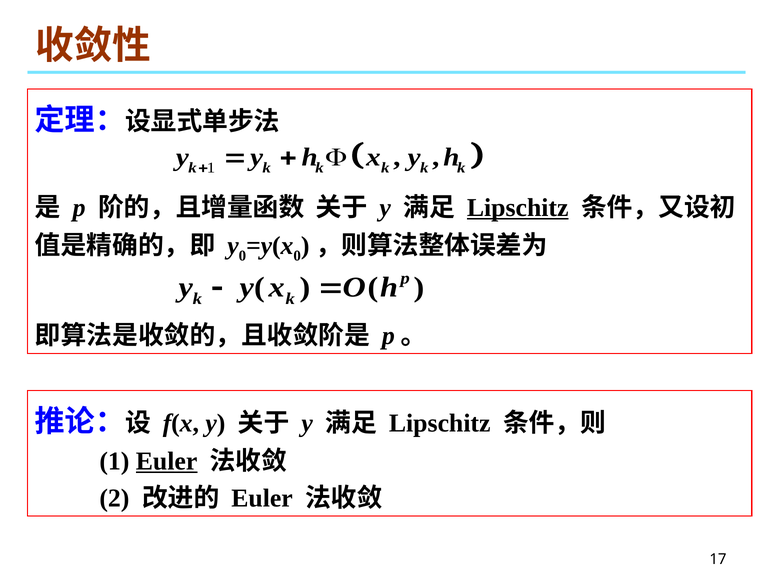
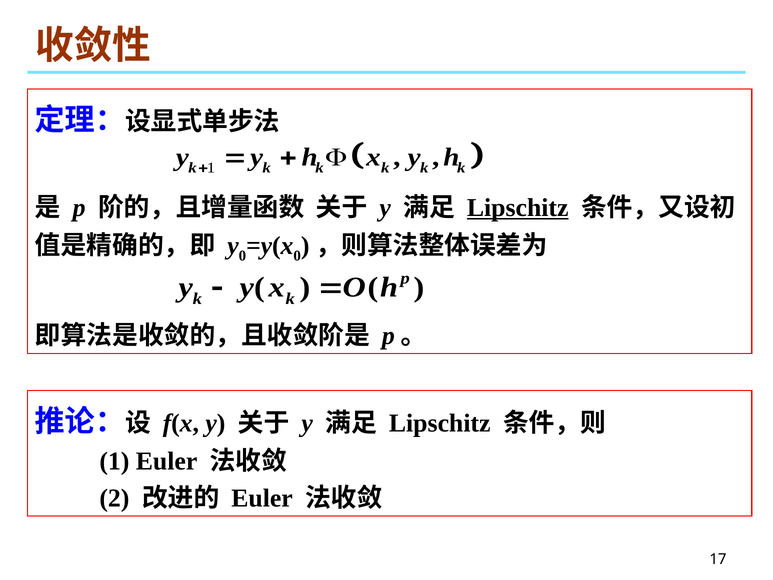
Euler underline: present -> none (167, 461)
